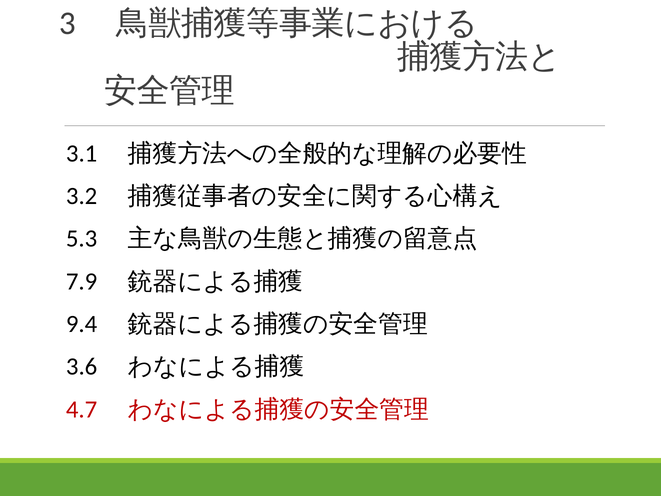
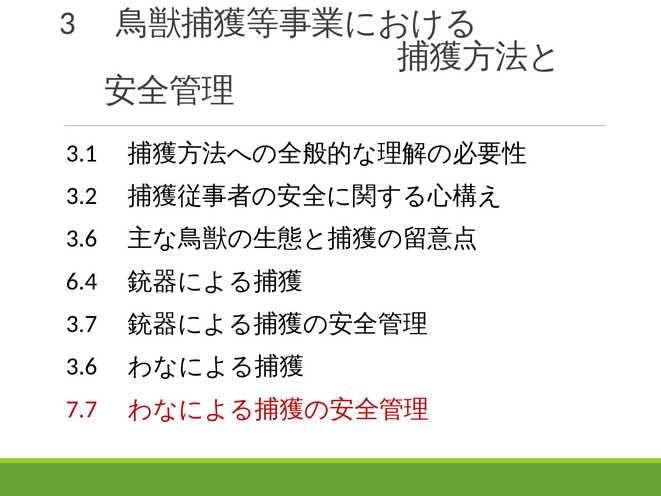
5.3: 5.3 -> 3.6 (82, 239)
7.9: 7.9 -> 6.4 (82, 281)
9.4: 9.4 -> 3.7 (82, 324)
4.7: 4.7 -> 7.7 (82, 409)
